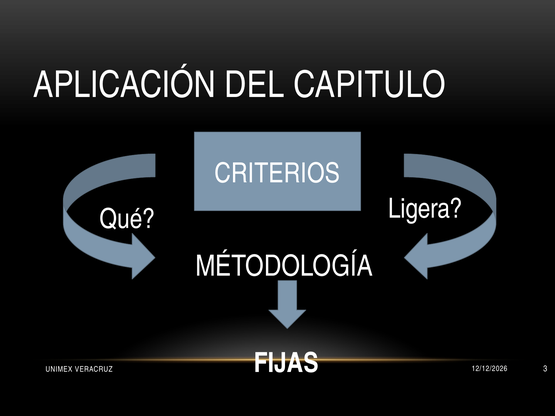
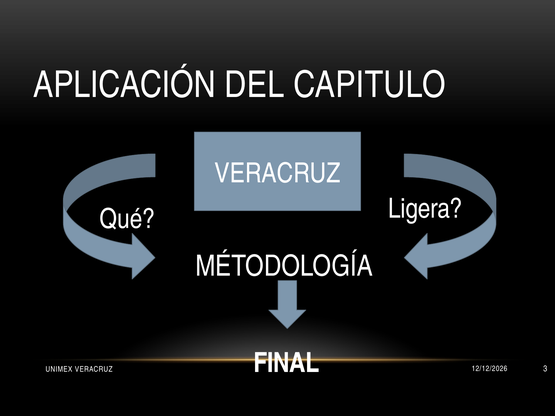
CRITERIOS: CRITERIOS -> VERACRUZ (277, 173)
FIJAS: FIJAS -> FINAL (286, 363)
